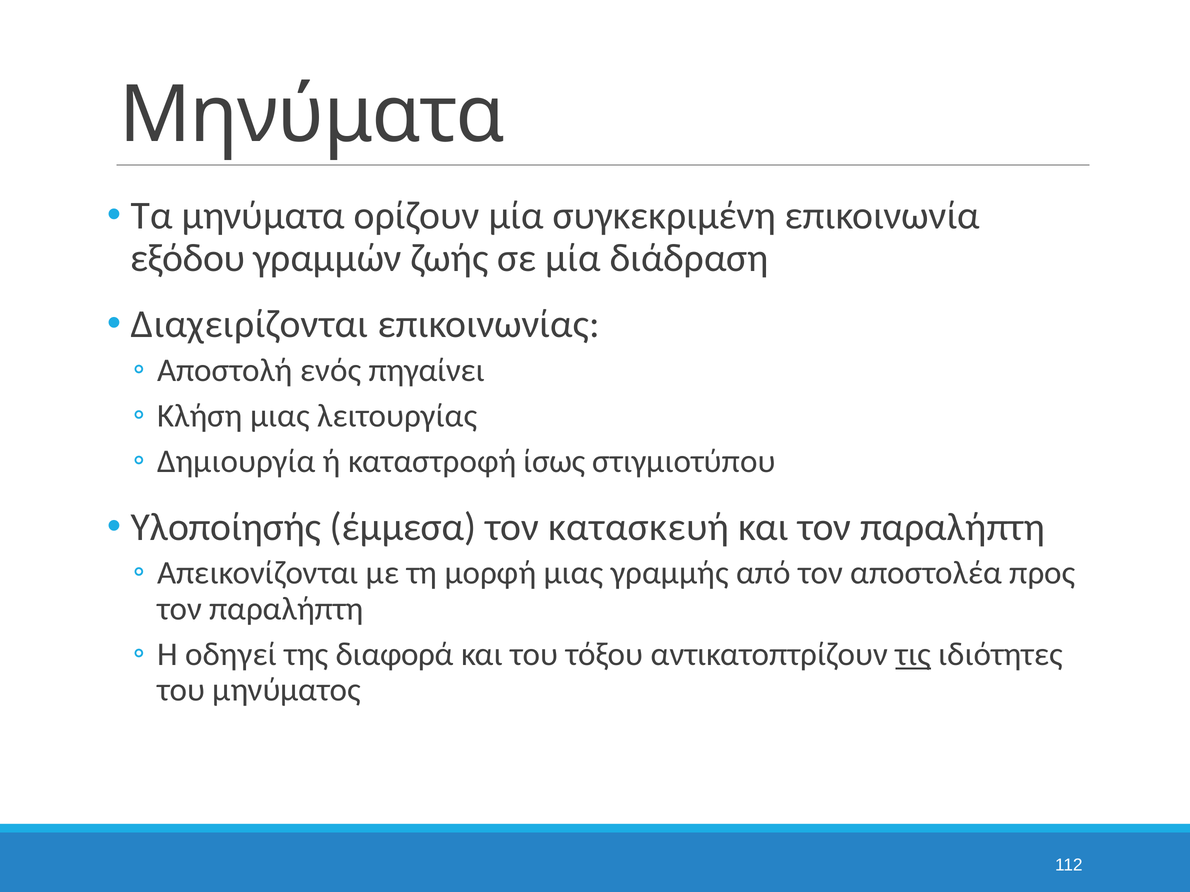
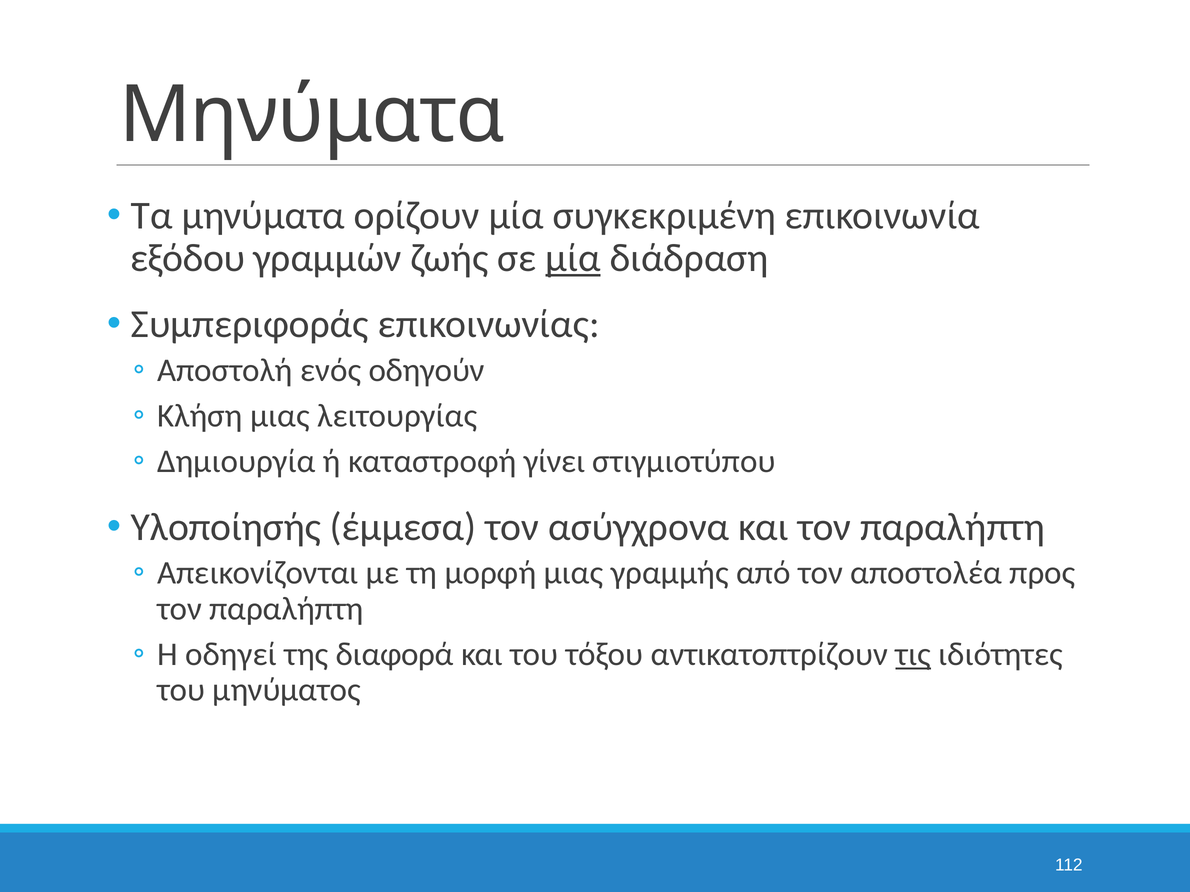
μία underline: none -> present (573, 258)
Διαχειρίζονται: Διαχειρίζονται -> Συμπεριφοράς (250, 324)
πηγαίνει: πηγαίνει -> οδηγούν (427, 370)
ίσως: ίσως -> γίνει (554, 462)
κατασκευή: κατασκευή -> ασύγχρονα (639, 527)
